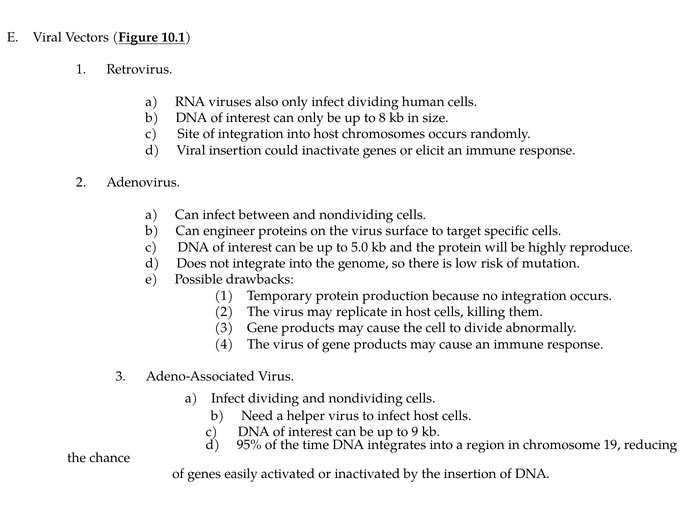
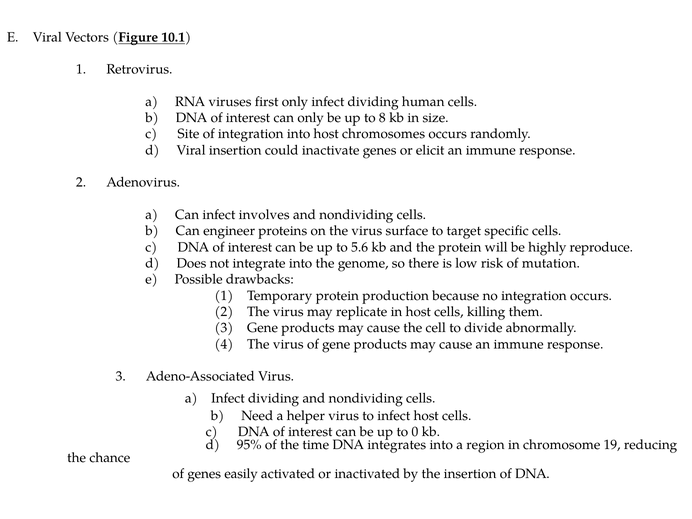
also: also -> first (267, 102)
between: between -> involves (264, 215)
5.0: 5.0 -> 5.6 (360, 247)
9: 9 -> 0 (415, 432)
